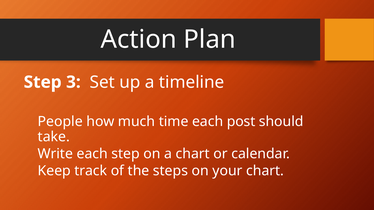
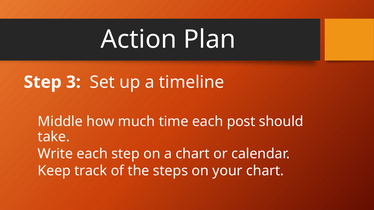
People: People -> Middle (60, 122)
